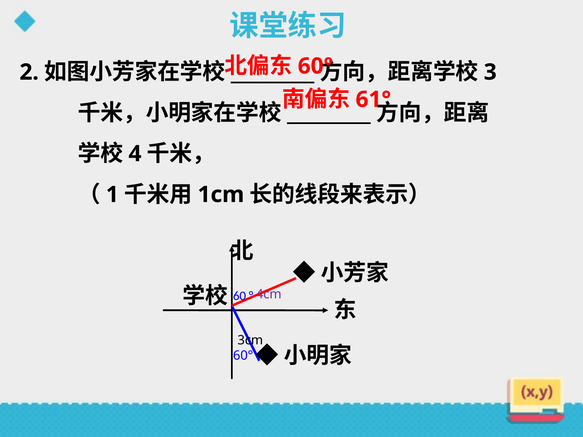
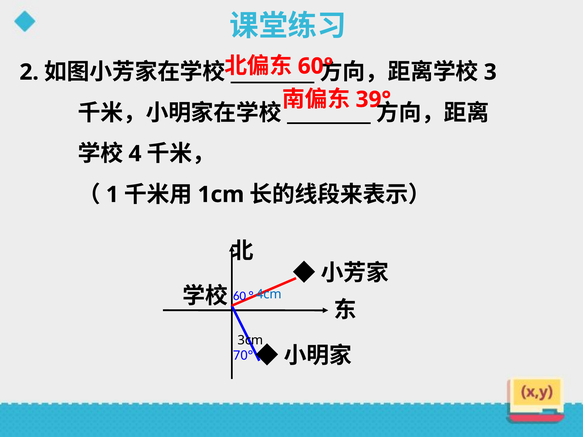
61°: 61° -> 39° (373, 100)
4cm colour: purple -> blue (269, 294)
60°: 60° -> 70° (243, 356)
